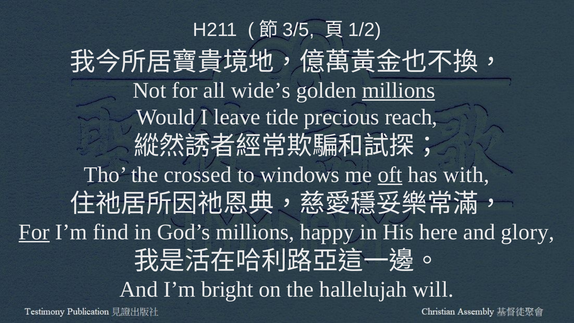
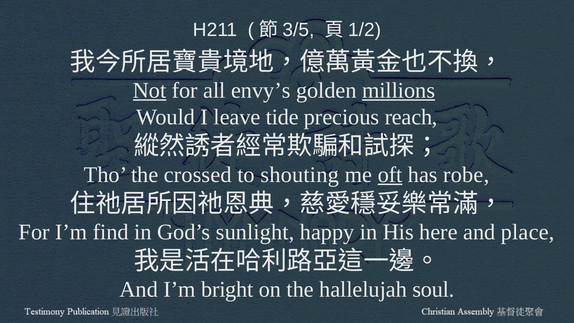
Not underline: none -> present (150, 90)
wide’s: wide’s -> envy’s (261, 90)
windows: windows -> shouting (300, 175)
with: with -> robe (466, 175)
For underline: present -> none (34, 232)
God’s millions: millions -> sunlight (255, 232)
glory: glory -> place (528, 232)
will: will -> soul (433, 289)
